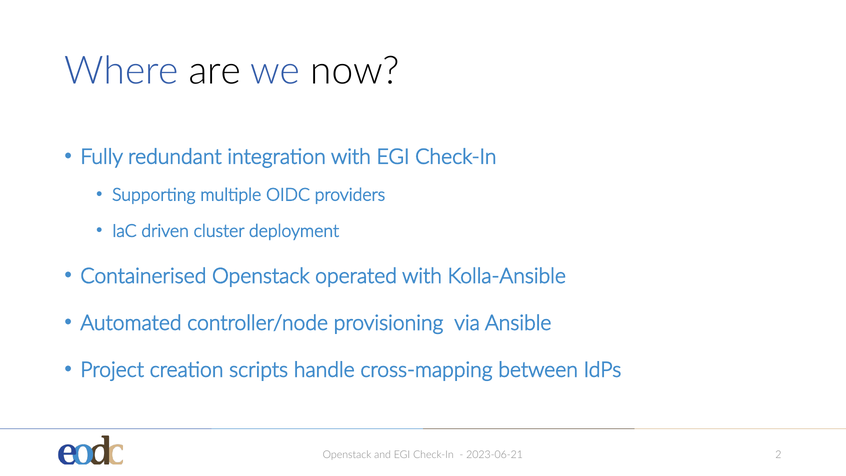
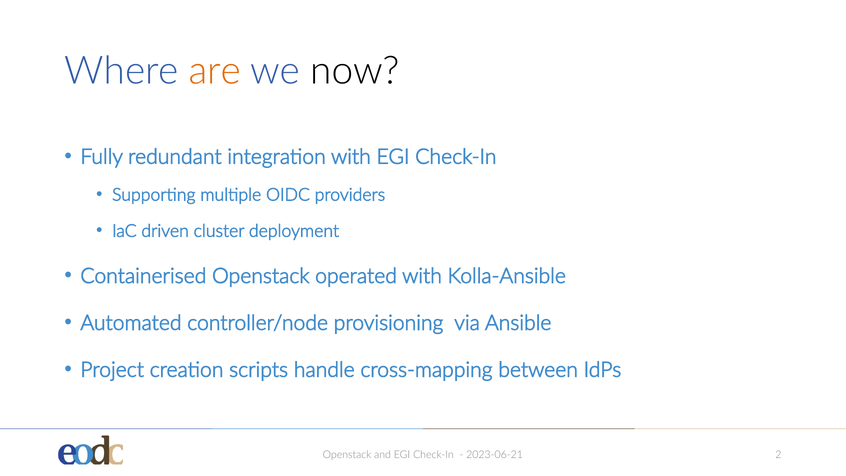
are colour: black -> orange (215, 71)
